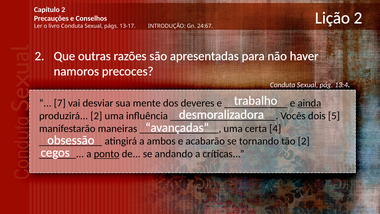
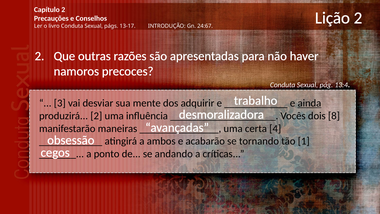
7: 7 -> 3 (60, 103)
deveres: deveres -> adquirir (198, 103)
5: 5 -> 8 (334, 116)
tão 2: 2 -> 1 (304, 141)
ponto underline: present -> none (107, 154)
